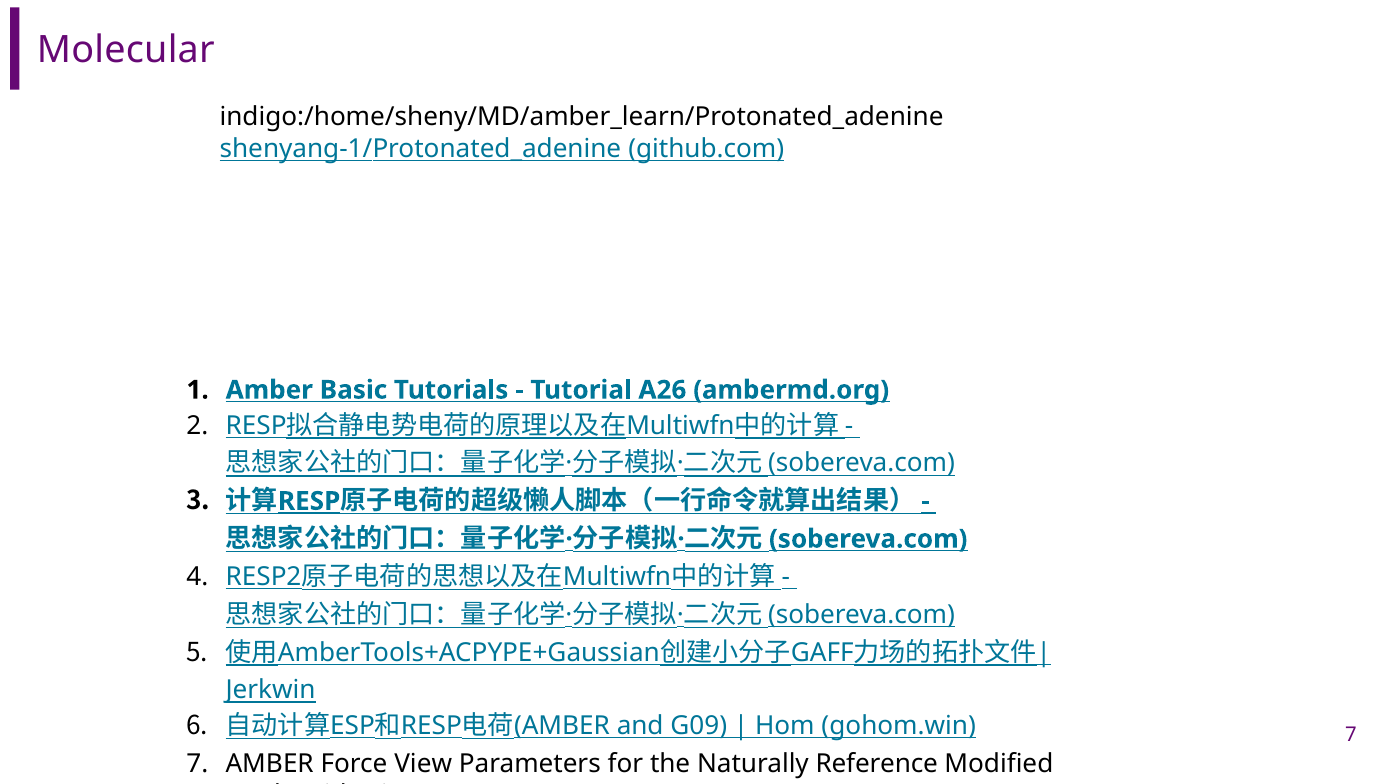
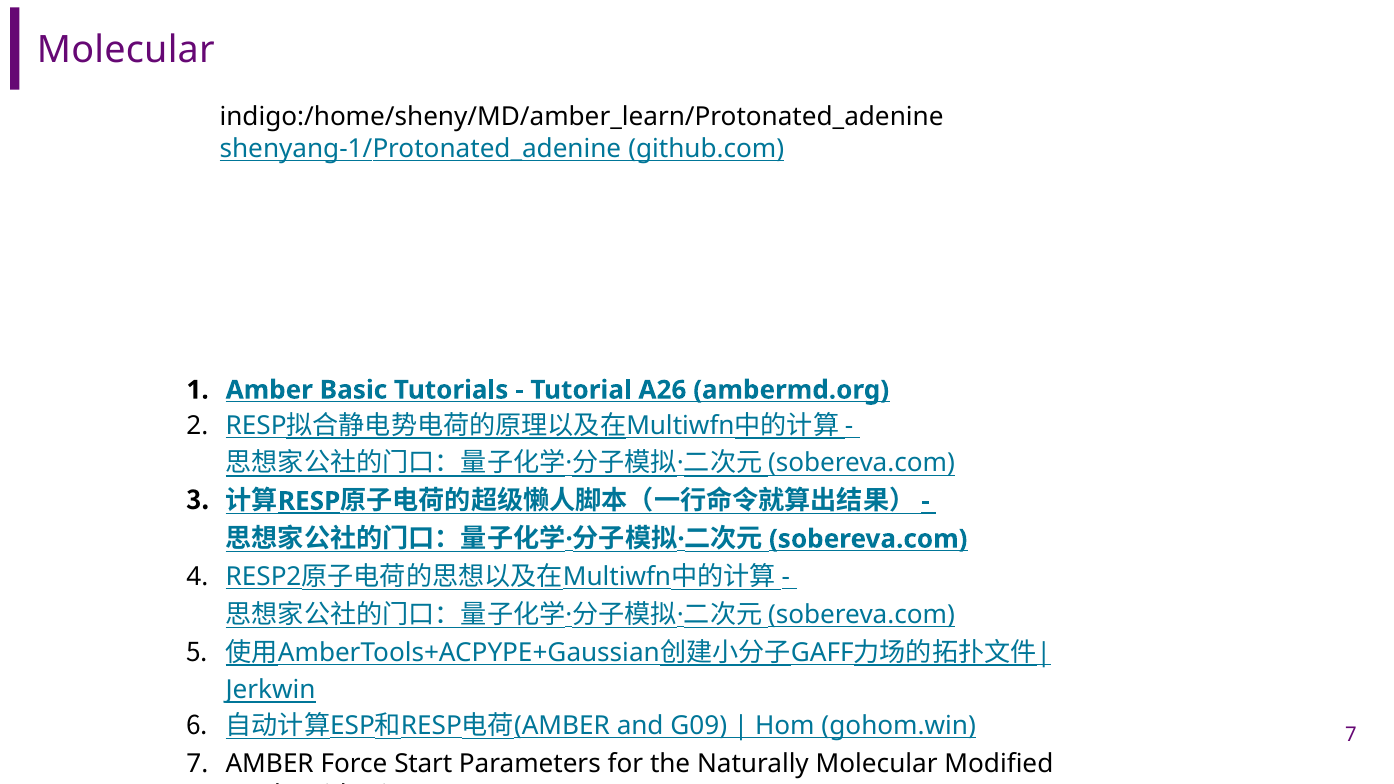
View: View -> Start (423, 764)
Naturally Reference: Reference -> Molecular (877, 764)
